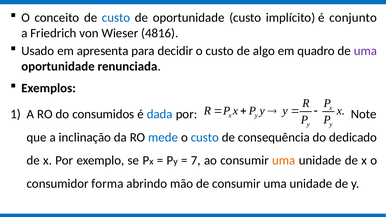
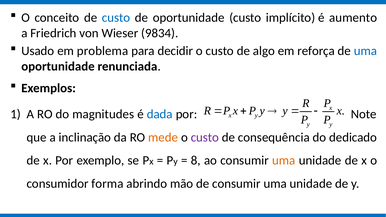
conjunto: conjunto -> aumento (353, 18)
4816: 4816 -> 9834 (160, 33)
apresenta: apresenta -> problema (103, 51)
quadro: quadro -> reforça (316, 51)
uma colour: purple -> blue (365, 51)
consumidos: consumidos -> magnitudes (103, 114)
mede colour: blue -> orange (163, 137)
custo colour: blue -> purple (205, 137)
7: 7 -> 8 (196, 160)
